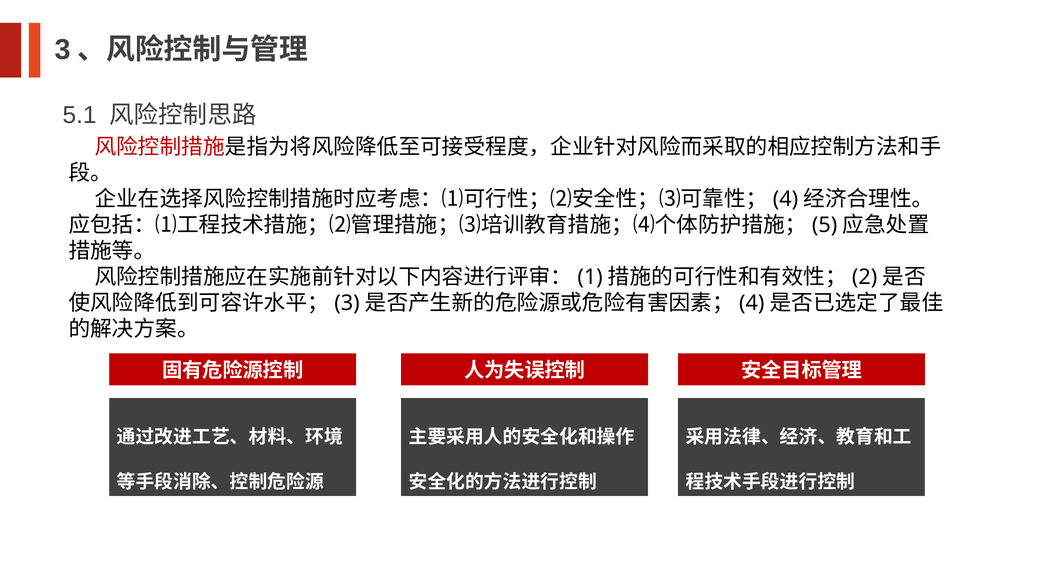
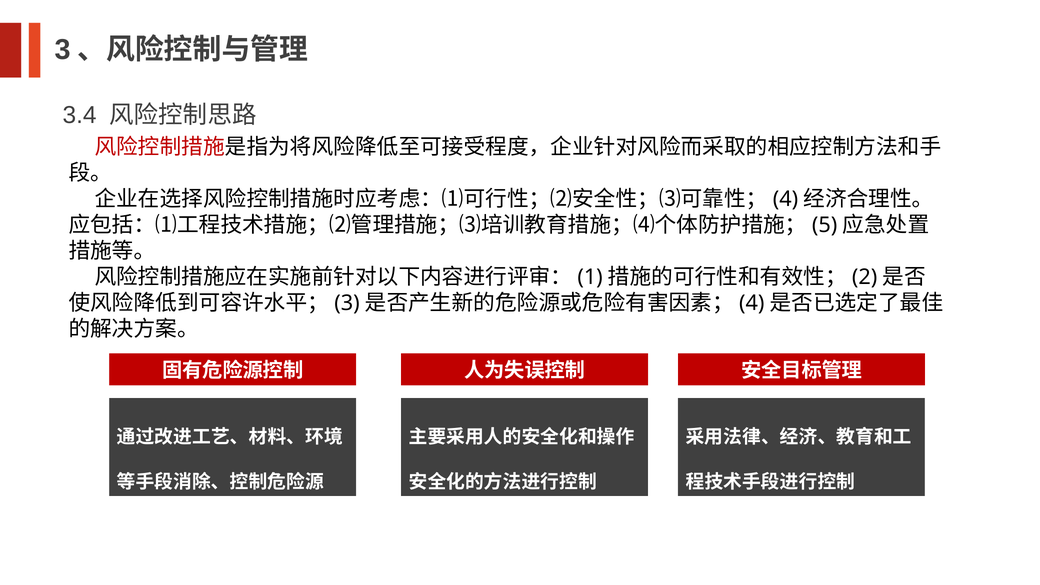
5.1: 5.1 -> 3.4 (80, 115)
